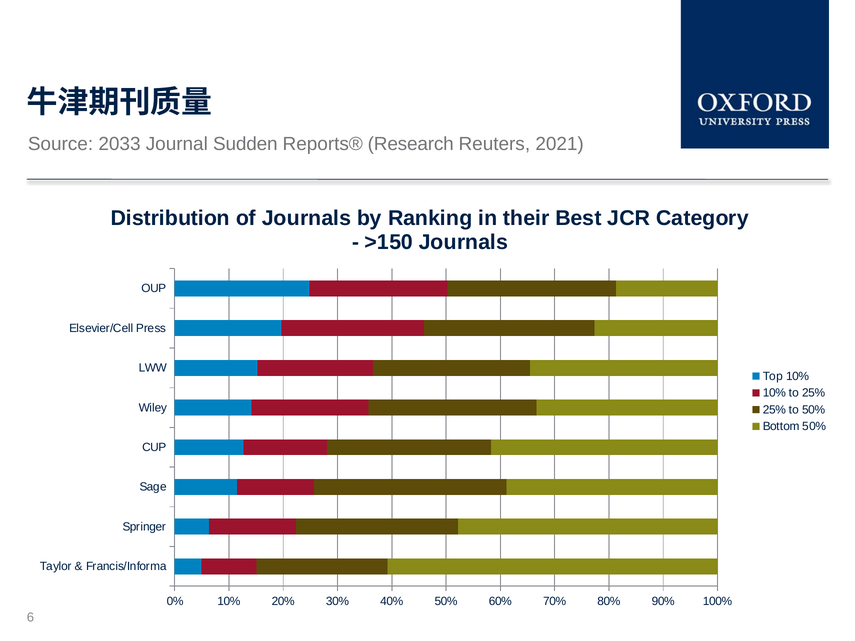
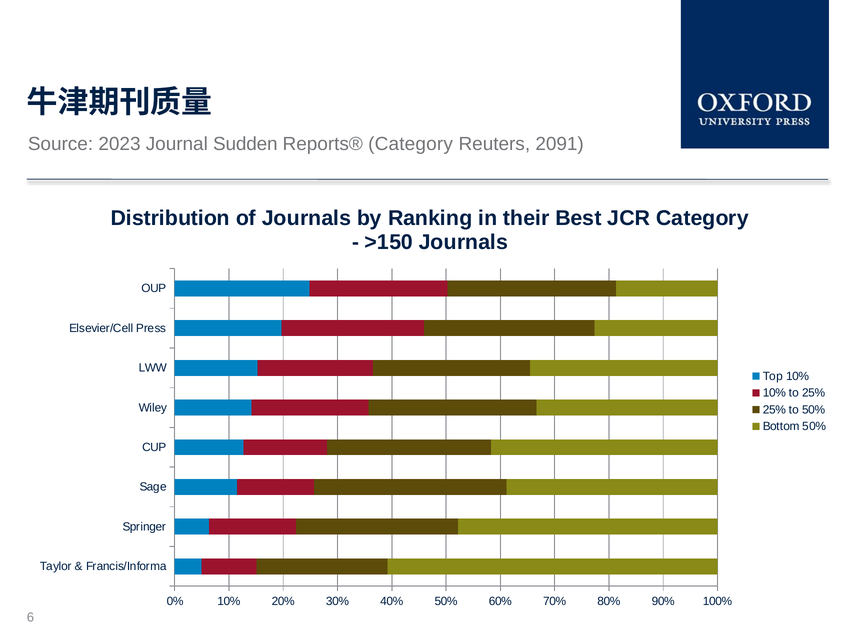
2033: 2033 -> 2023 (119, 144)
Reports® Research: Research -> Category (411, 144)
2021: 2021 -> 2091 (560, 144)
